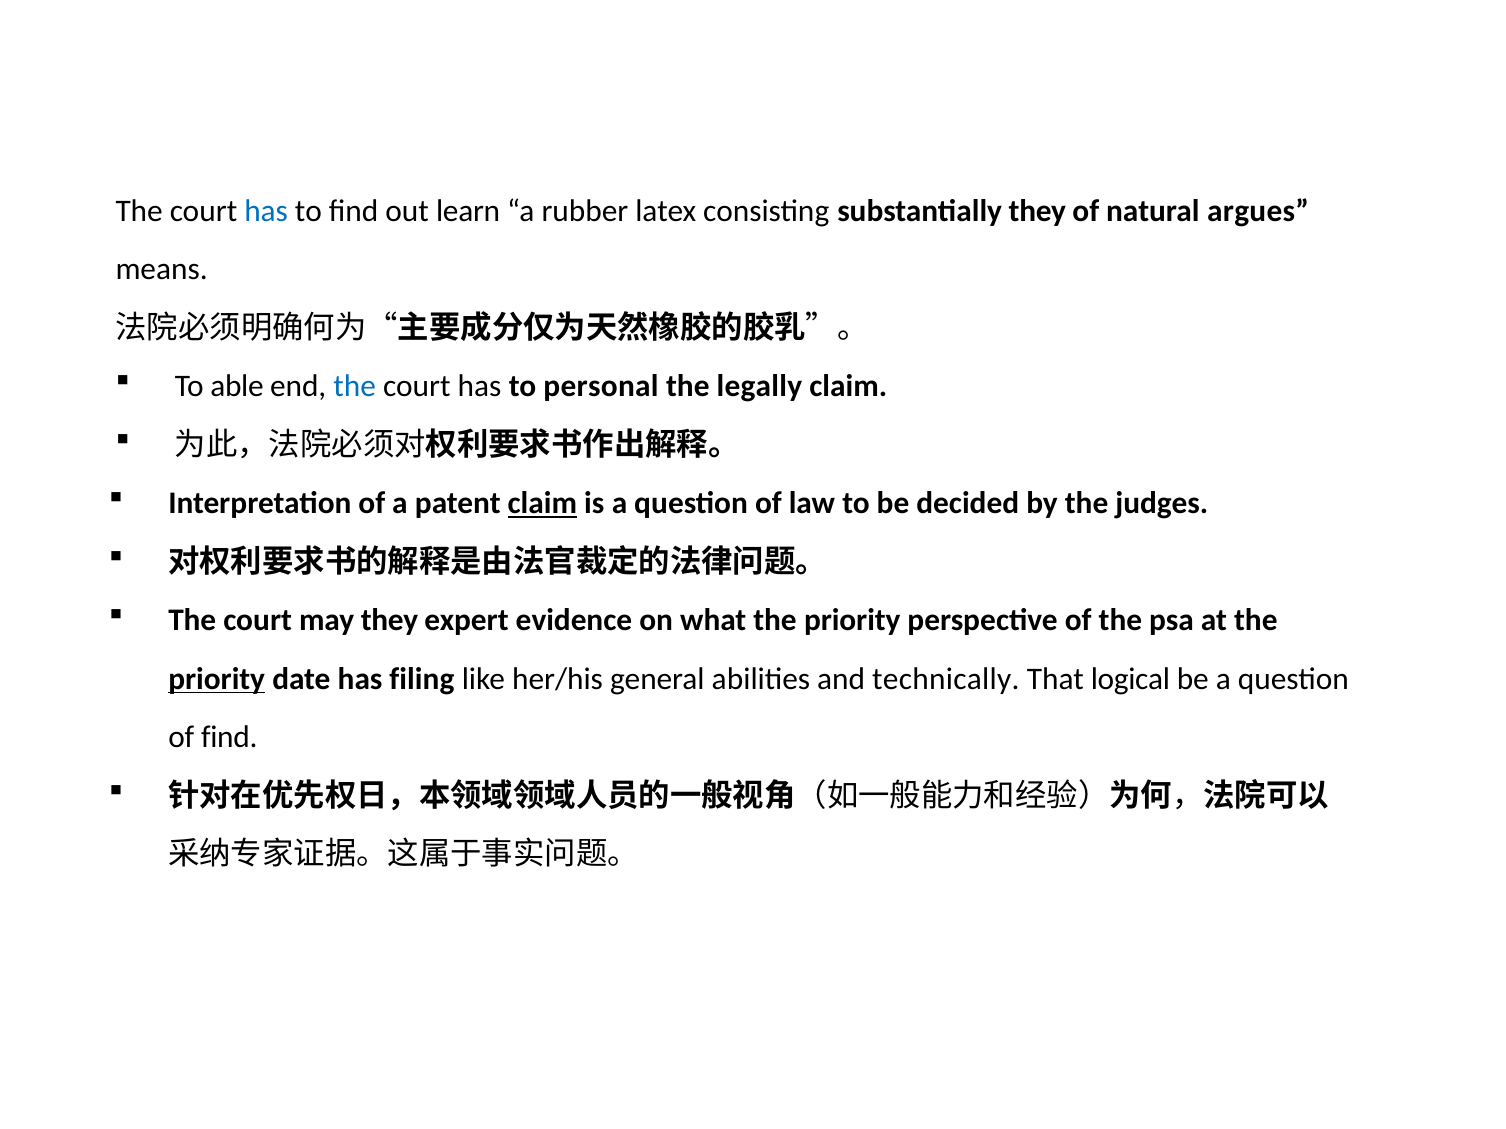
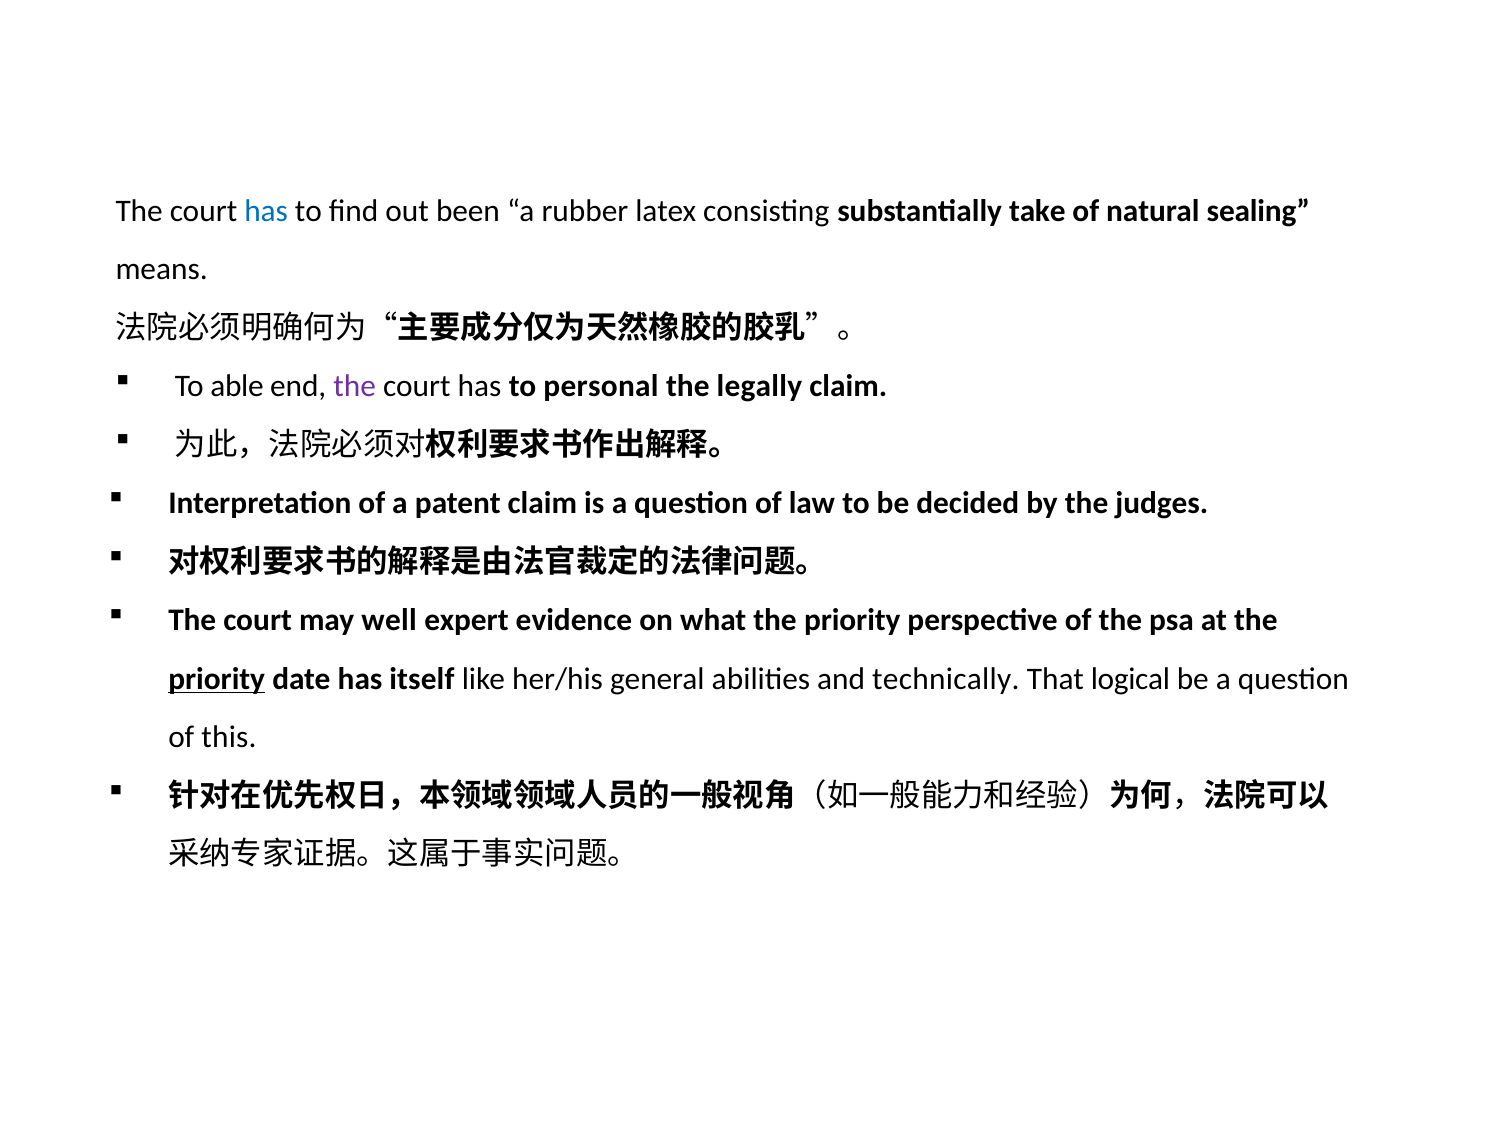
learn: learn -> been (468, 211)
substantially they: they -> take (1037, 211)
argues: argues -> sealing (1258, 211)
the colour: blue -> purple (355, 387)
claim underline: present -> none (542, 504)
may they: they -> well (389, 621)
filing: filing -> itself (422, 679)
of find: find -> this (229, 738)
